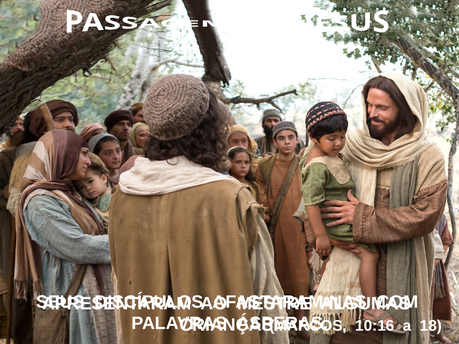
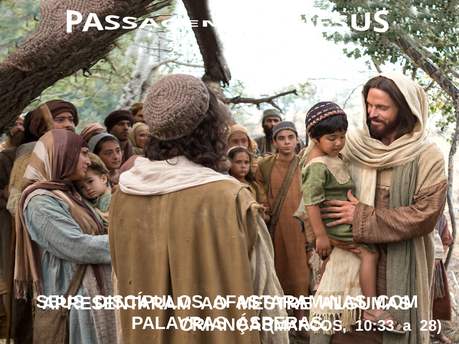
10:16: 10:16 -> 10:33 (375, 326)
18: 18 -> 28 (431, 326)
